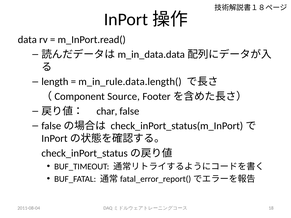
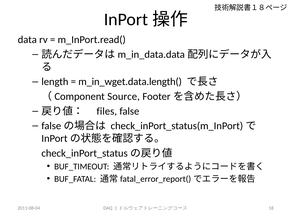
m_in_rule.data.length(: m_in_rule.data.length( -> m_in_wget.data.length( (130, 82)
char: char -> files (107, 111)
